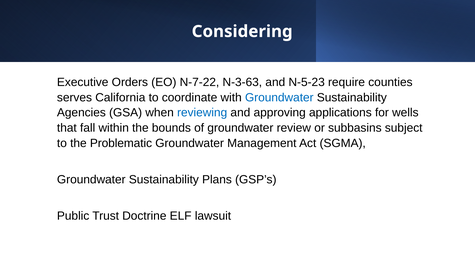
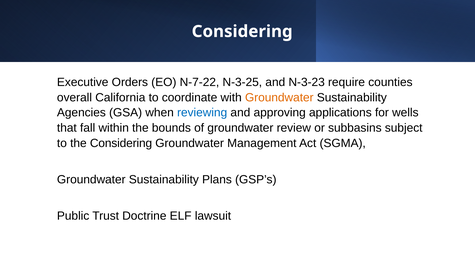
N-3-63: N-3-63 -> N-3-25 (242, 82)
N-5-23: N-5-23 -> N-3-23 (307, 82)
serves: serves -> overall (74, 97)
Groundwater colour: blue -> orange (279, 97)
the Problematic: Problematic -> Considering (121, 143)
